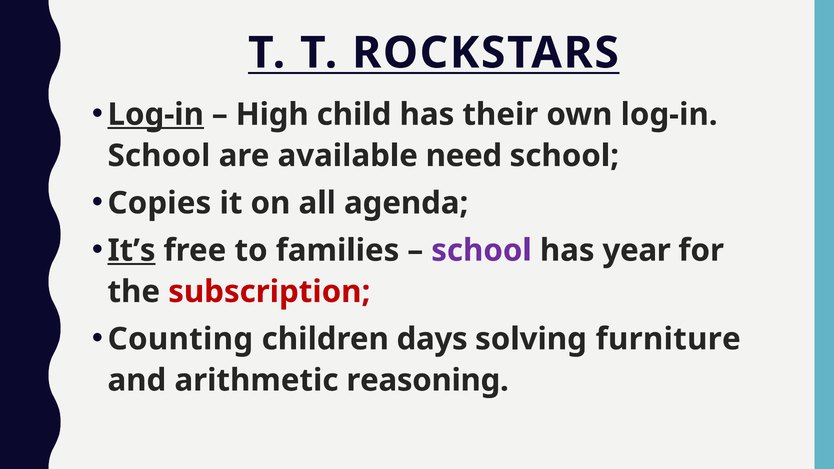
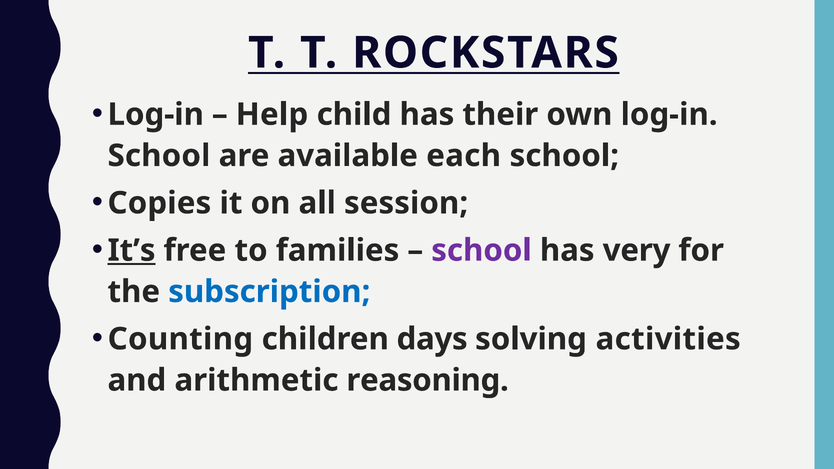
Log-in underline: present -> none (156, 115)
High: High -> Help (272, 115)
need: need -> each (464, 156)
agenda: agenda -> session (406, 203)
year: year -> very (637, 250)
subscription colour: red -> blue (269, 292)
furniture: furniture -> activities (668, 339)
